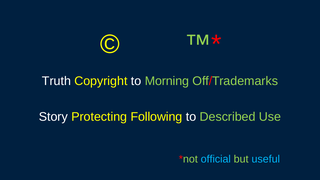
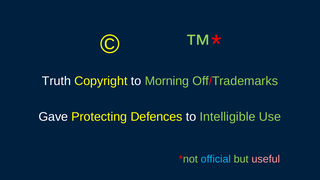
Story: Story -> Gave (53, 117)
Following: Following -> Defences (156, 117)
Described: Described -> Intelligible (228, 117)
useful colour: light blue -> pink (266, 159)
